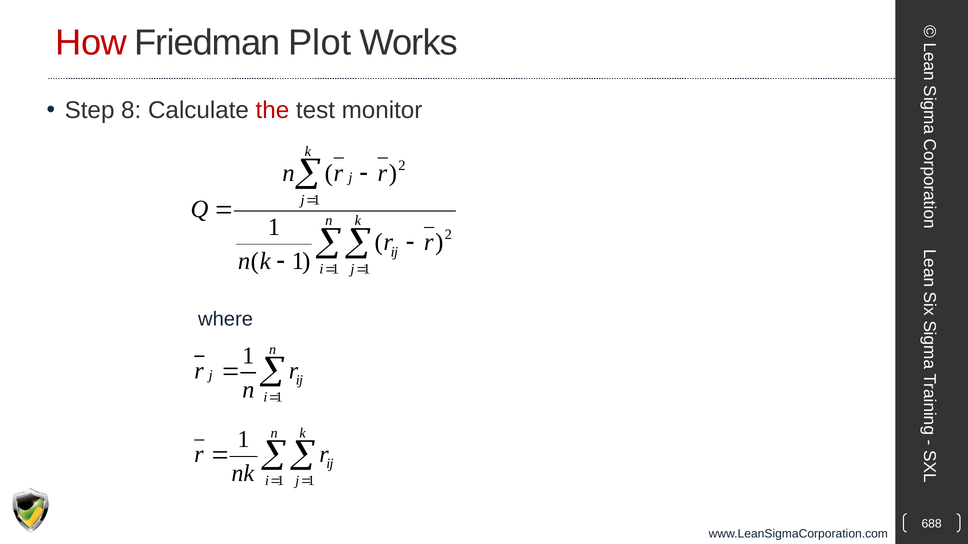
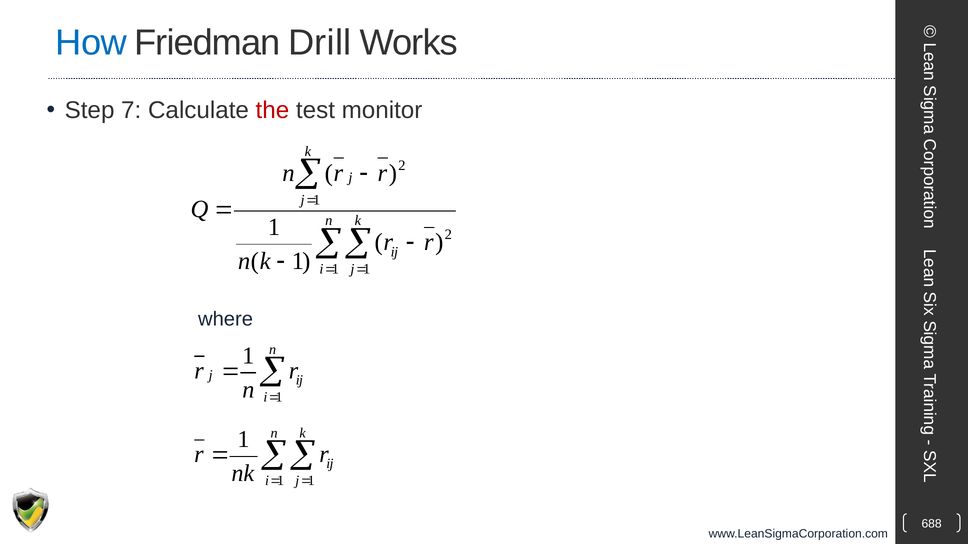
How colour: red -> blue (91, 43)
Plot: Plot -> Drill (320, 43)
8: 8 -> 7 (131, 111)
